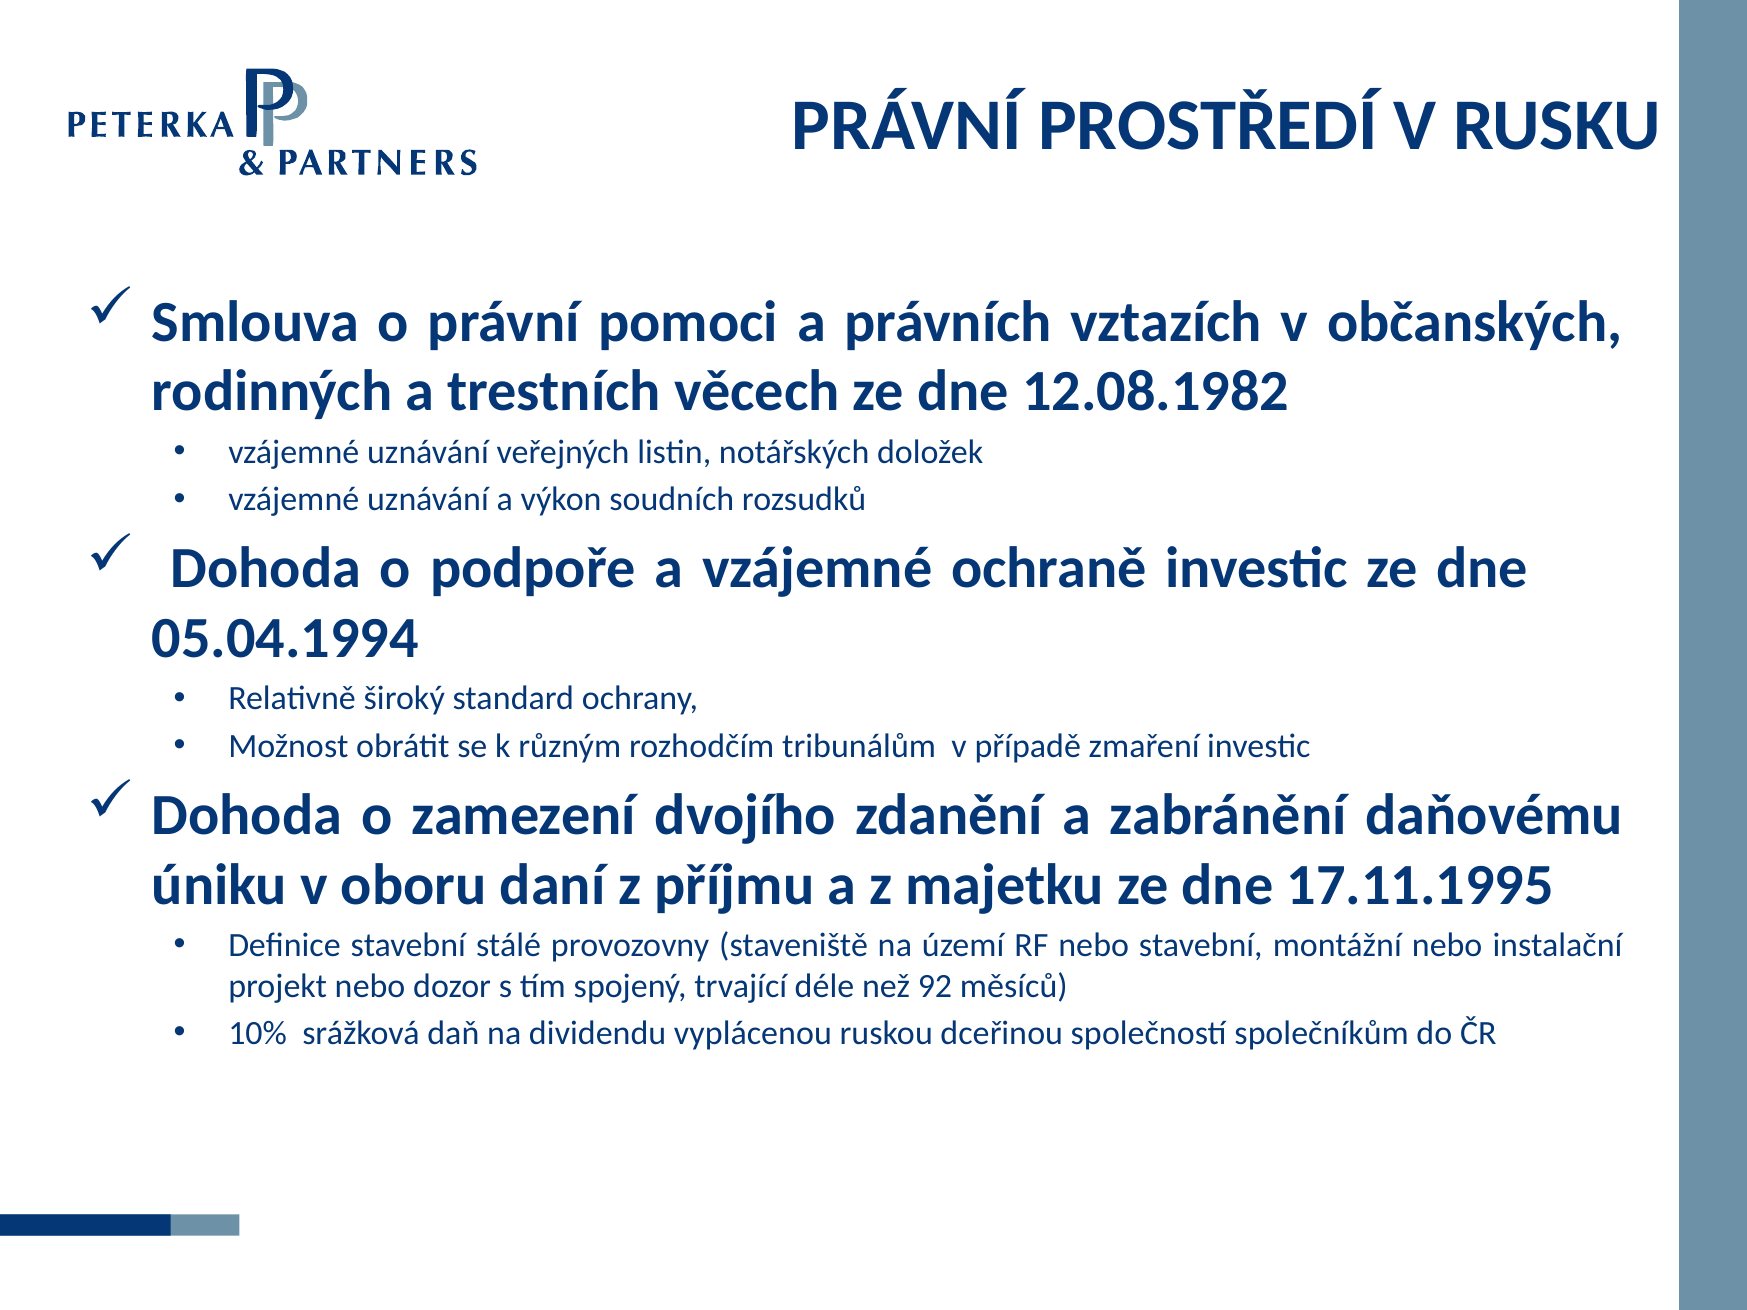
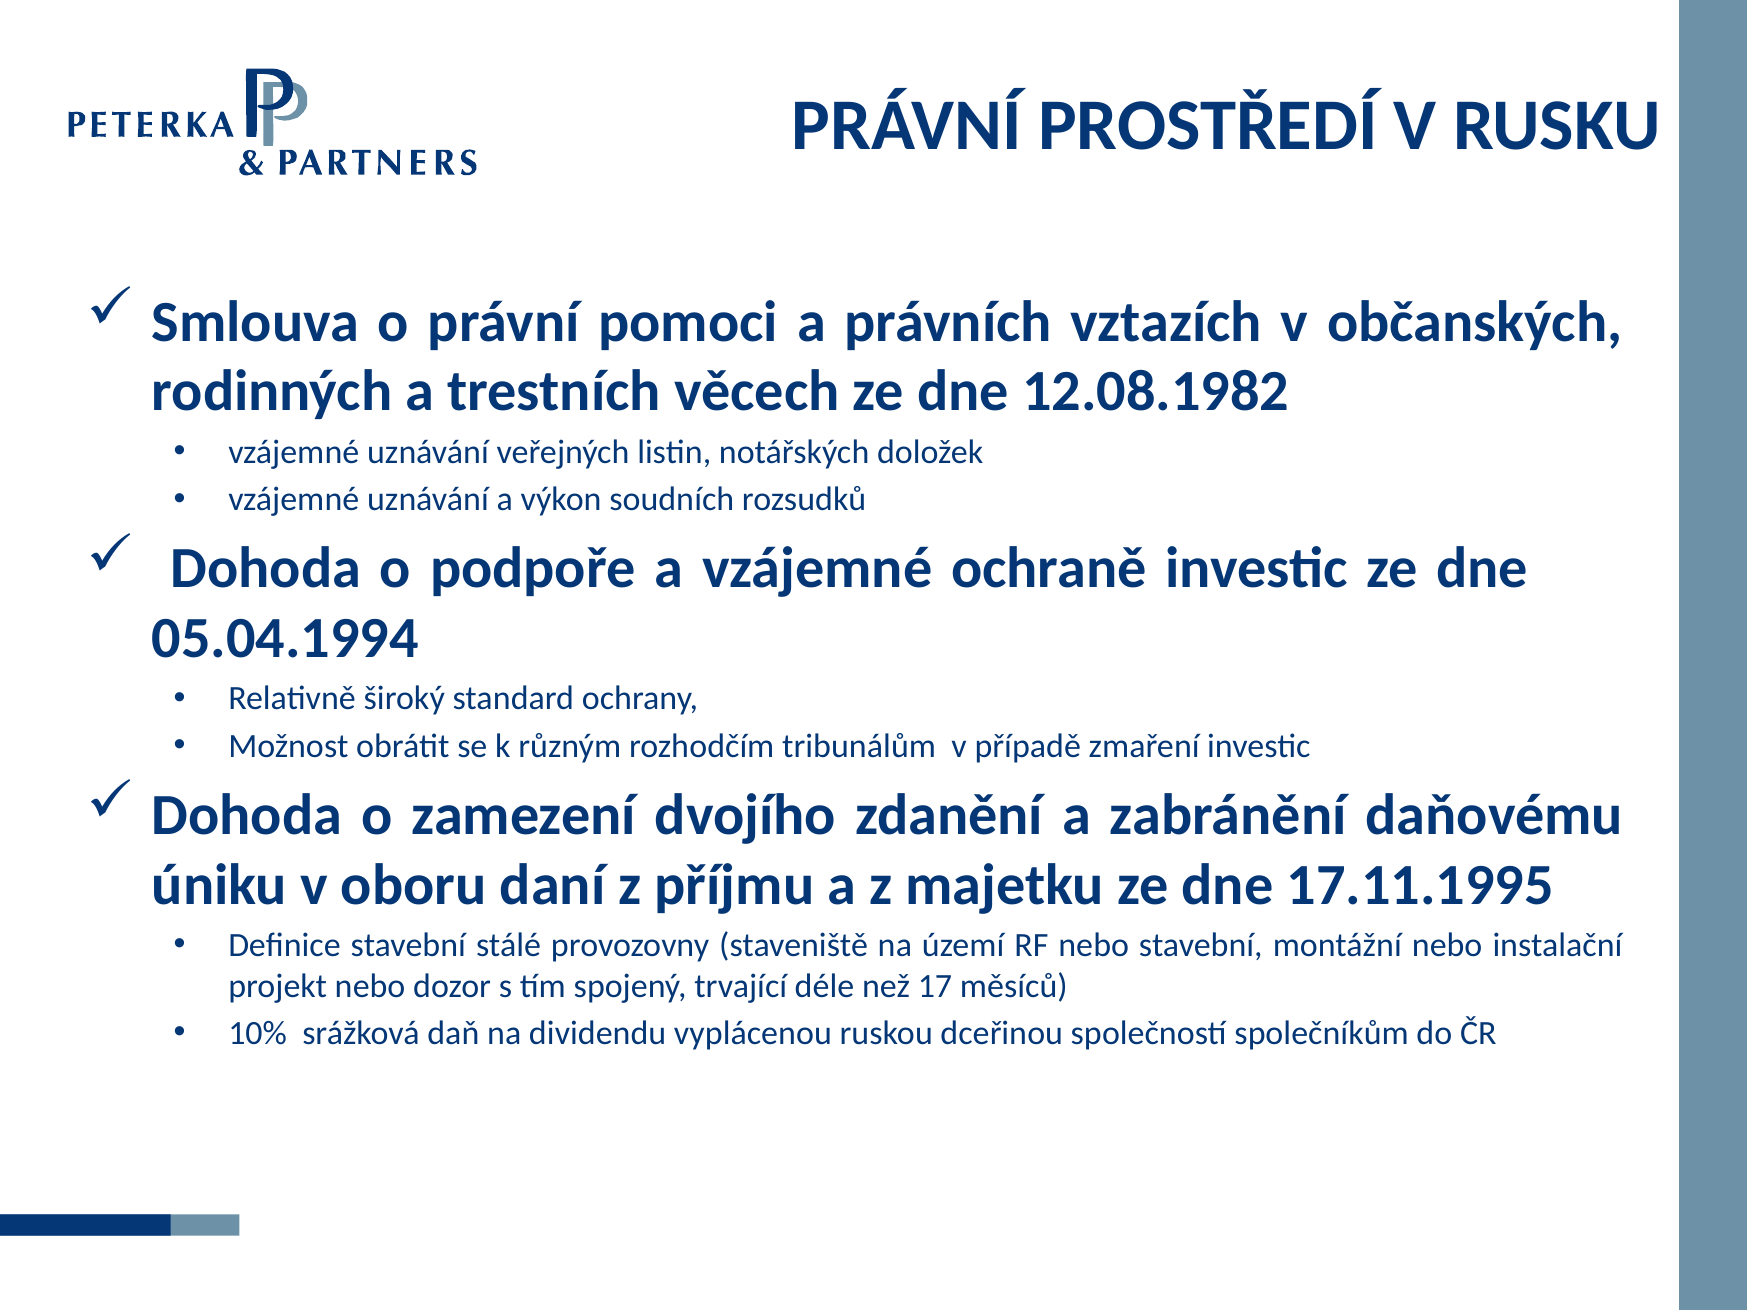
92: 92 -> 17 (935, 986)
